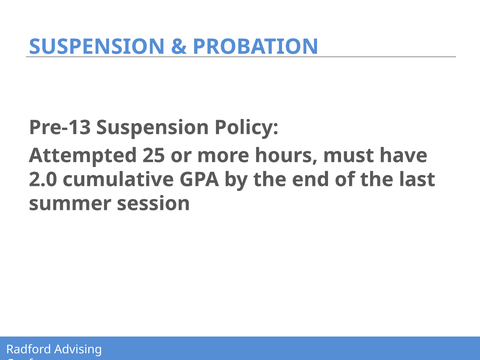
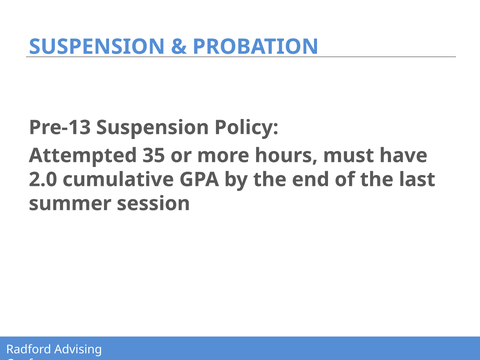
25: 25 -> 35 (154, 156)
